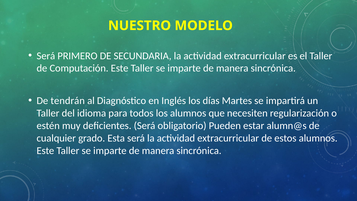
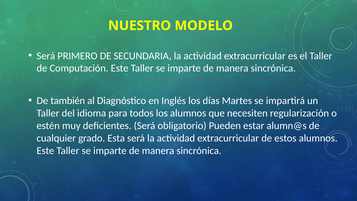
tendrán: tendrán -> también (68, 101)
